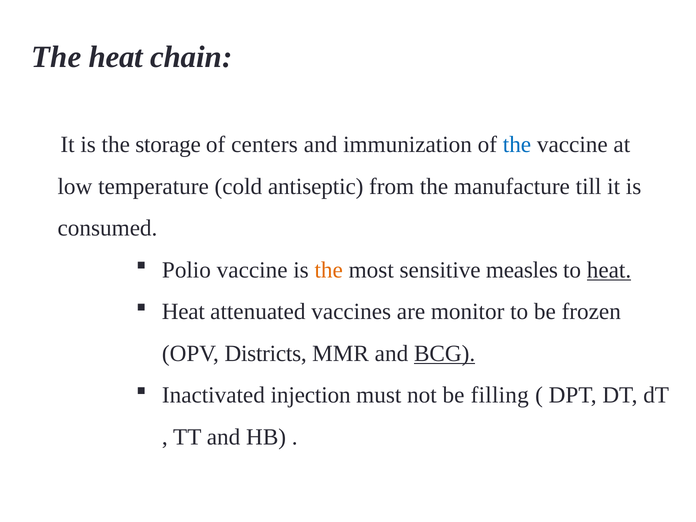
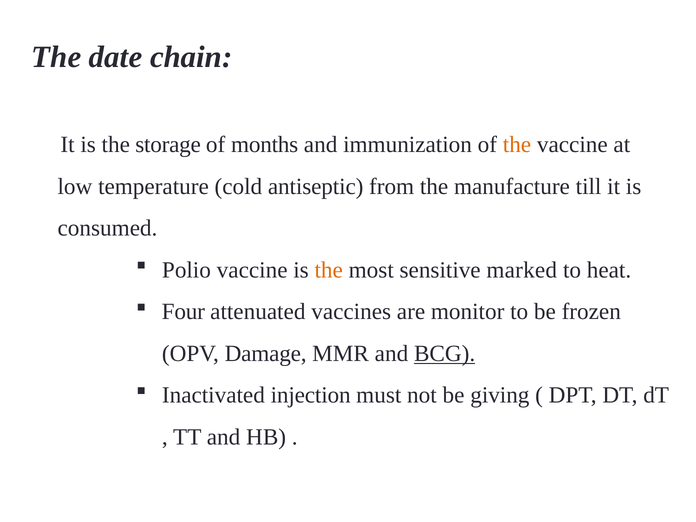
The heat: heat -> date (116, 57)
centers: centers -> months (265, 145)
the colour: blue -> orange (517, 145)
measles: measles -> marked (522, 270)
heat underline: present -> none (609, 270)
Heat: Heat -> Four (183, 312)
Districts: Districts -> Damage (266, 353)
filling: filling -> giving (500, 395)
